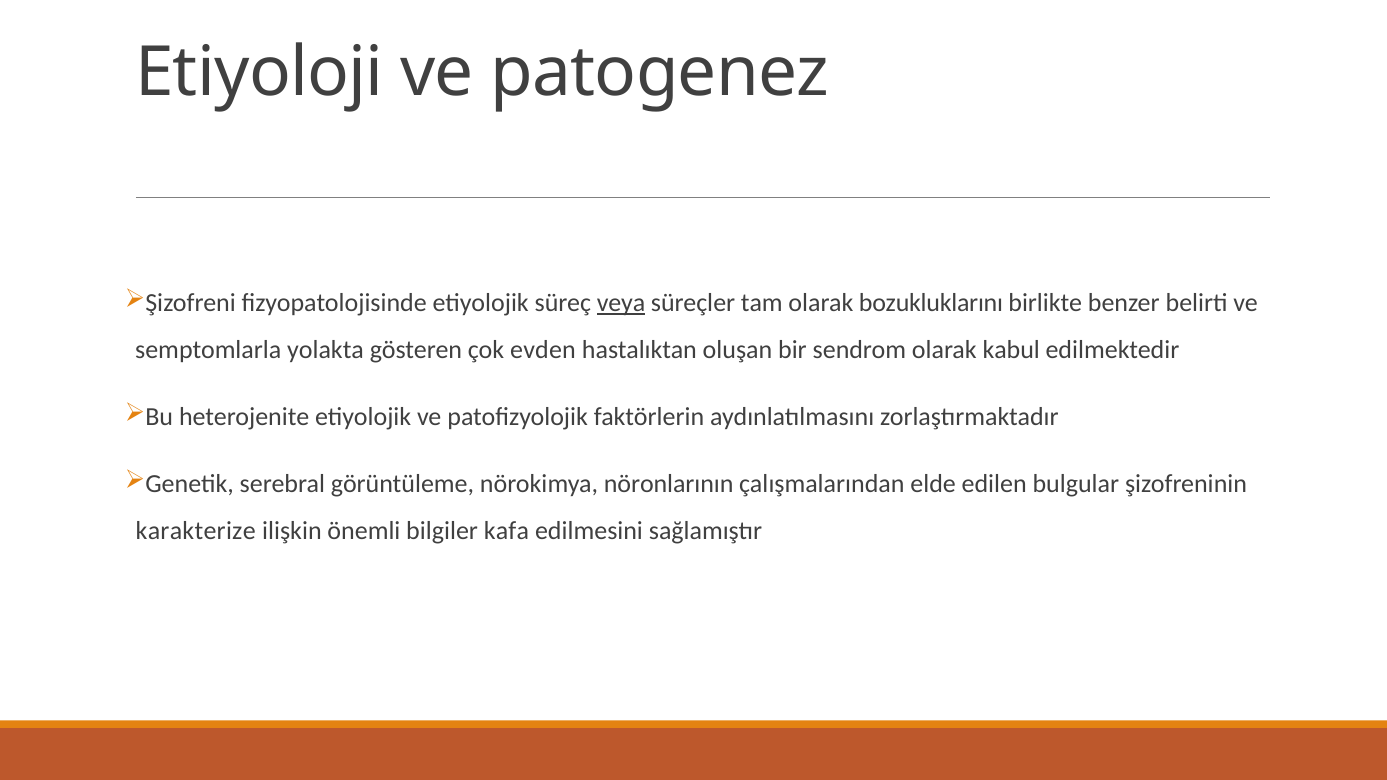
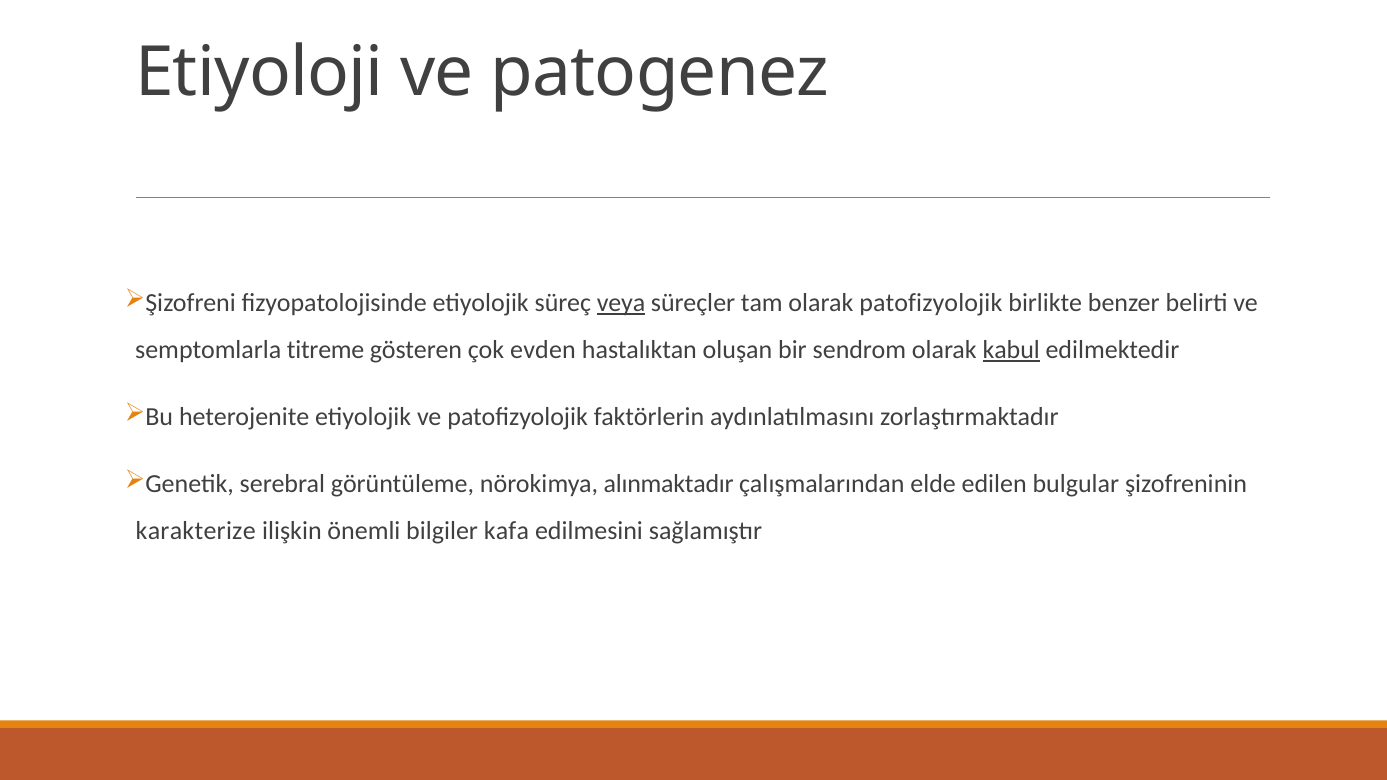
olarak bozukluklarını: bozukluklarını -> patofizyolojik (931, 303)
yolakta: yolakta -> titreme (326, 350)
kabul underline: none -> present (1011, 350)
nöronlarının: nöronlarının -> alınmaktadır (669, 484)
